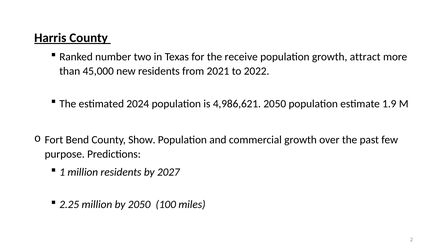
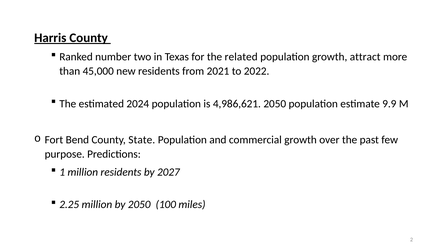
receive: receive -> related (241, 57)
1.9: 1.9 -> 9.9 (389, 104)
Show: Show -> State (142, 140)
